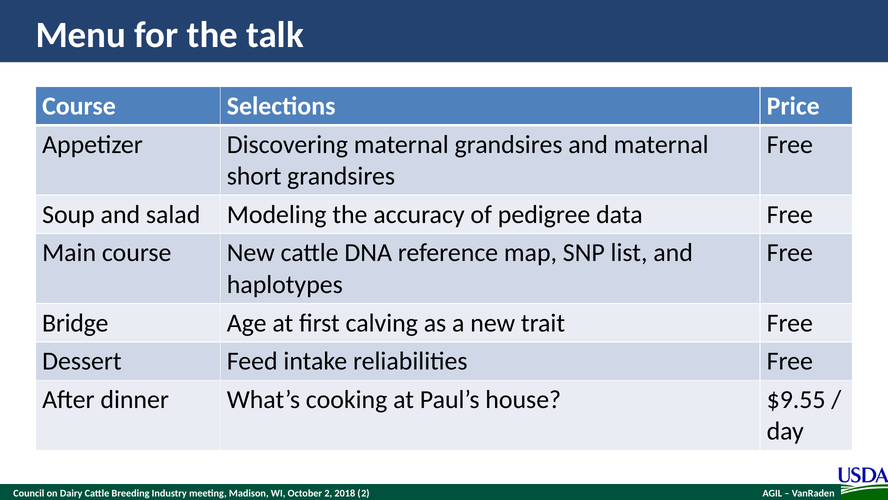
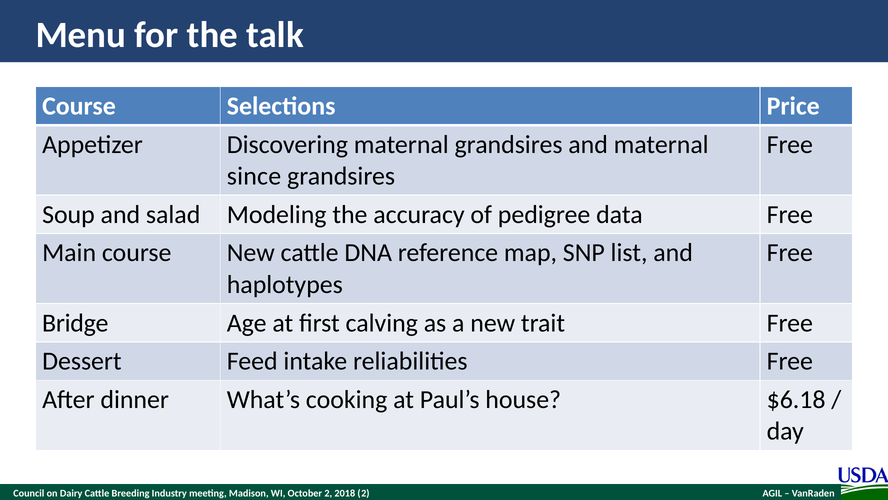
short: short -> since (254, 176)
$9.55: $9.55 -> $6.18 (796, 399)
